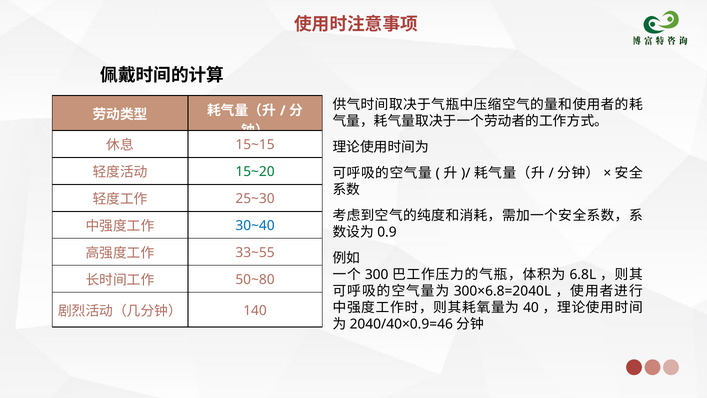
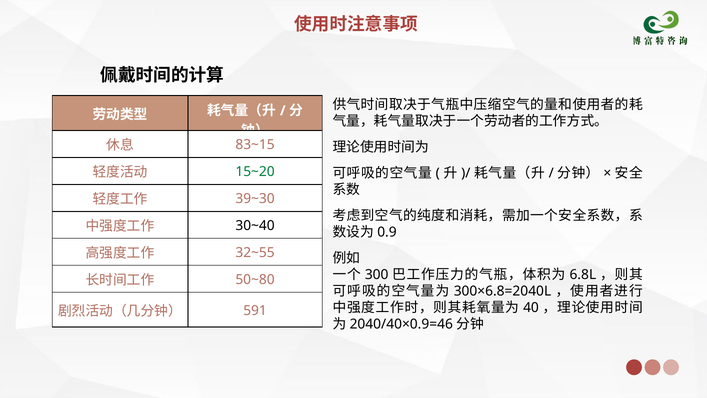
15~15: 15~15 -> 83~15 (255, 145)
25~30: 25~30 -> 39~30 (255, 199)
30~40 colour: blue -> black (255, 225)
33~55: 33~55 -> 32~55 (255, 252)
140: 140 -> 591 (255, 310)
